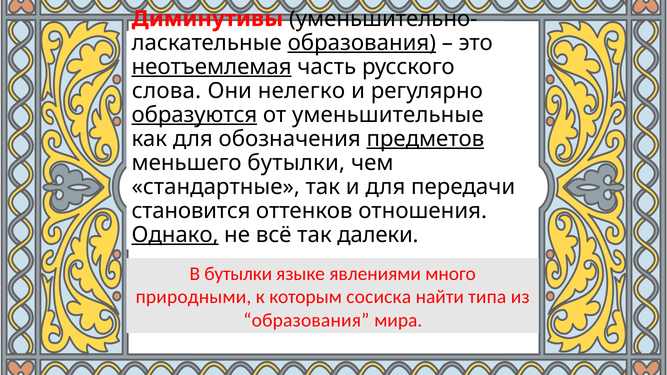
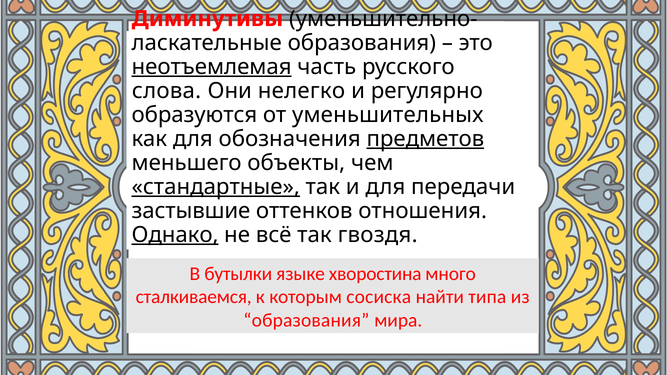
образования underline: present -> none (362, 43)
образуются underline: present -> none (194, 115)
уменьшительные: уменьшительные -> уменьшительных (388, 115)
меньшего бутылки: бутылки -> объекты (296, 163)
стандартные underline: none -> present (216, 187)
становится: становится -> застывшие (191, 211)
далеки: далеки -> гвоздя (378, 235)
явлениями: явлениями -> хворостина (375, 274)
природными: природными -> сталкиваемся (194, 297)
